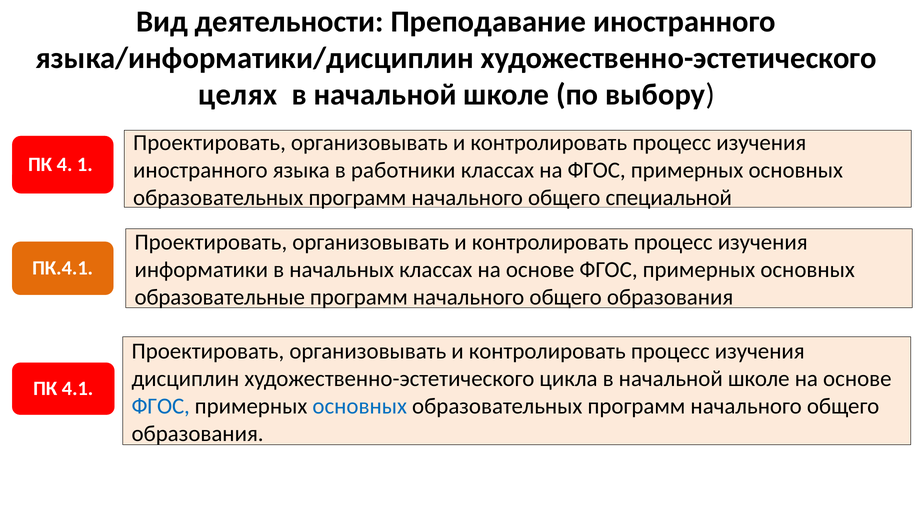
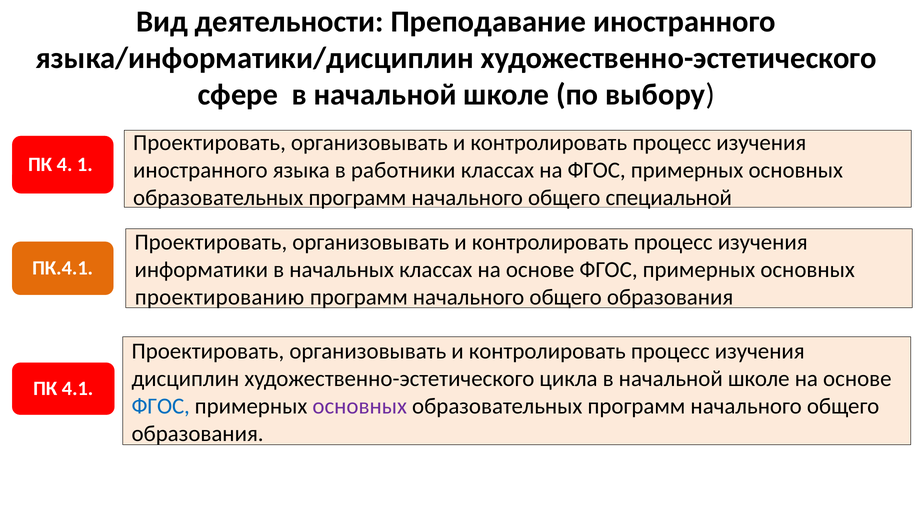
целях: целях -> сфере (238, 95)
образовательные: образовательные -> проектированию (220, 298)
основных colour: blue -> purple (360, 406)
